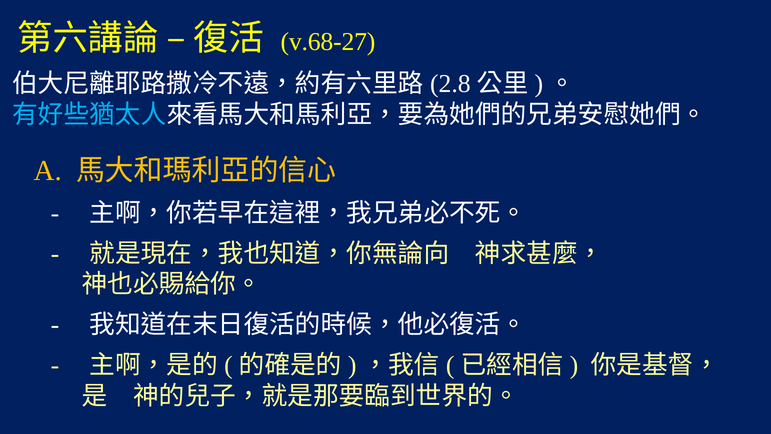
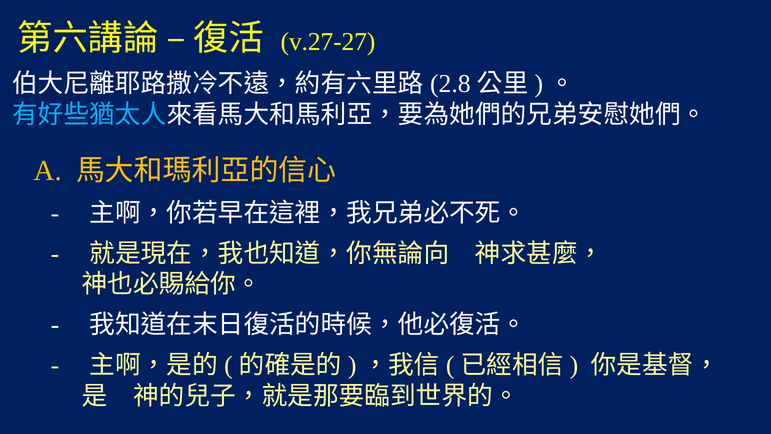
v.68-27: v.68-27 -> v.27-27 (328, 42)
